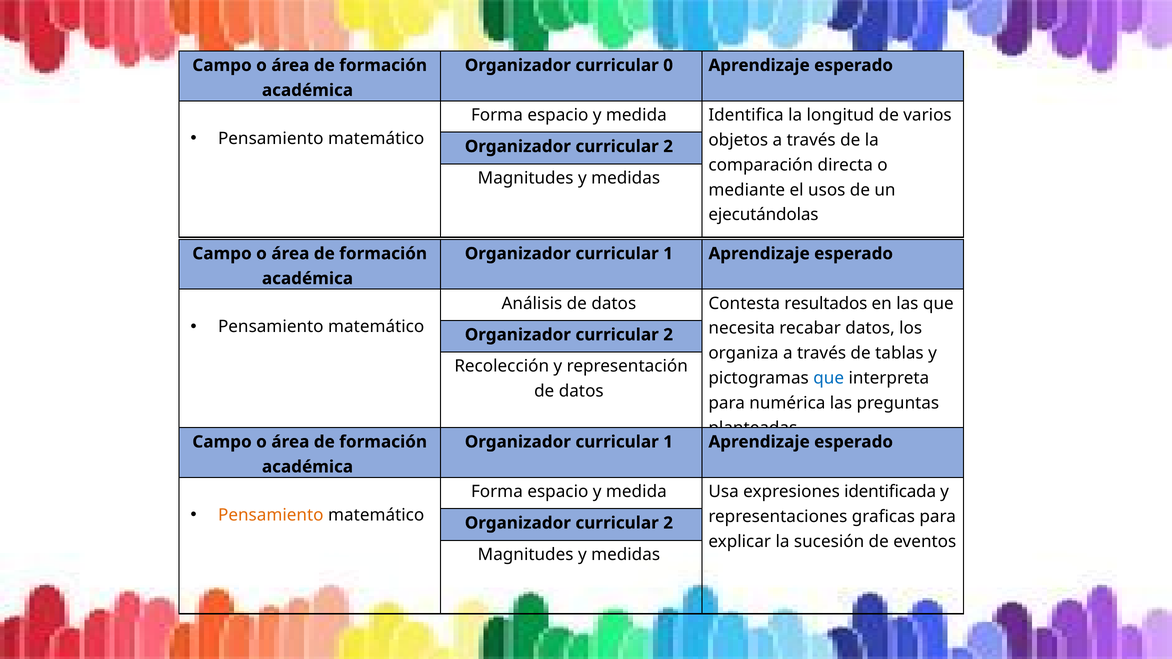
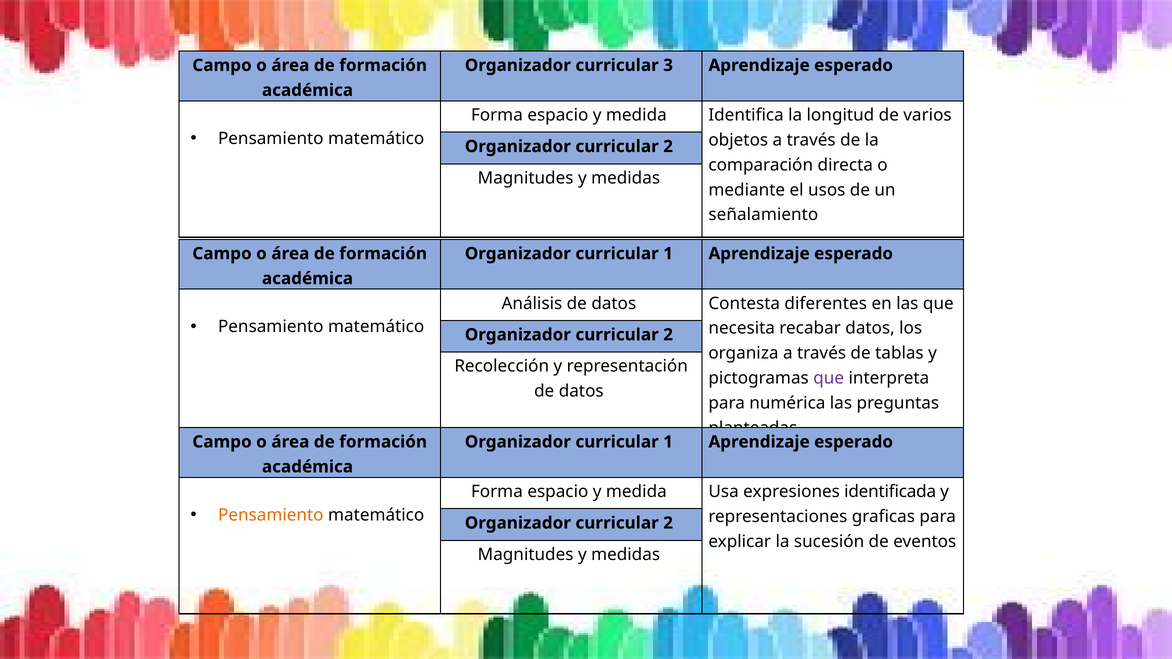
0: 0 -> 3 (668, 65)
ejecutándolas: ejecutándolas -> señalamiento (763, 215)
resultados: resultados -> diferentes (826, 304)
que colour: blue -> purple (829, 378)
